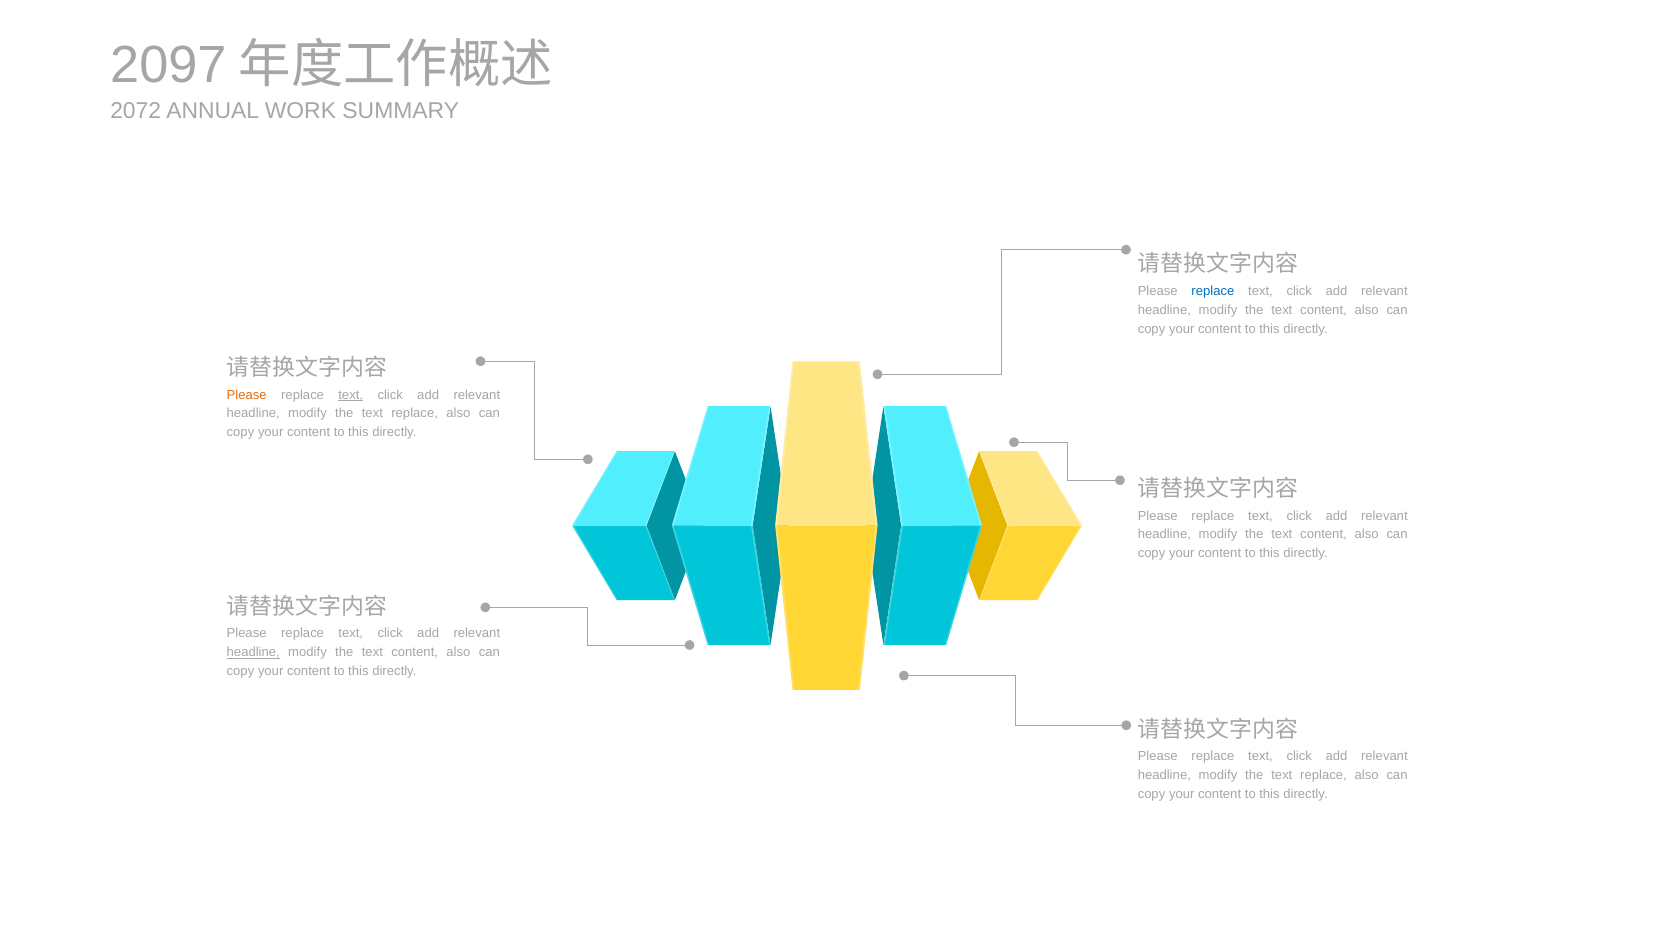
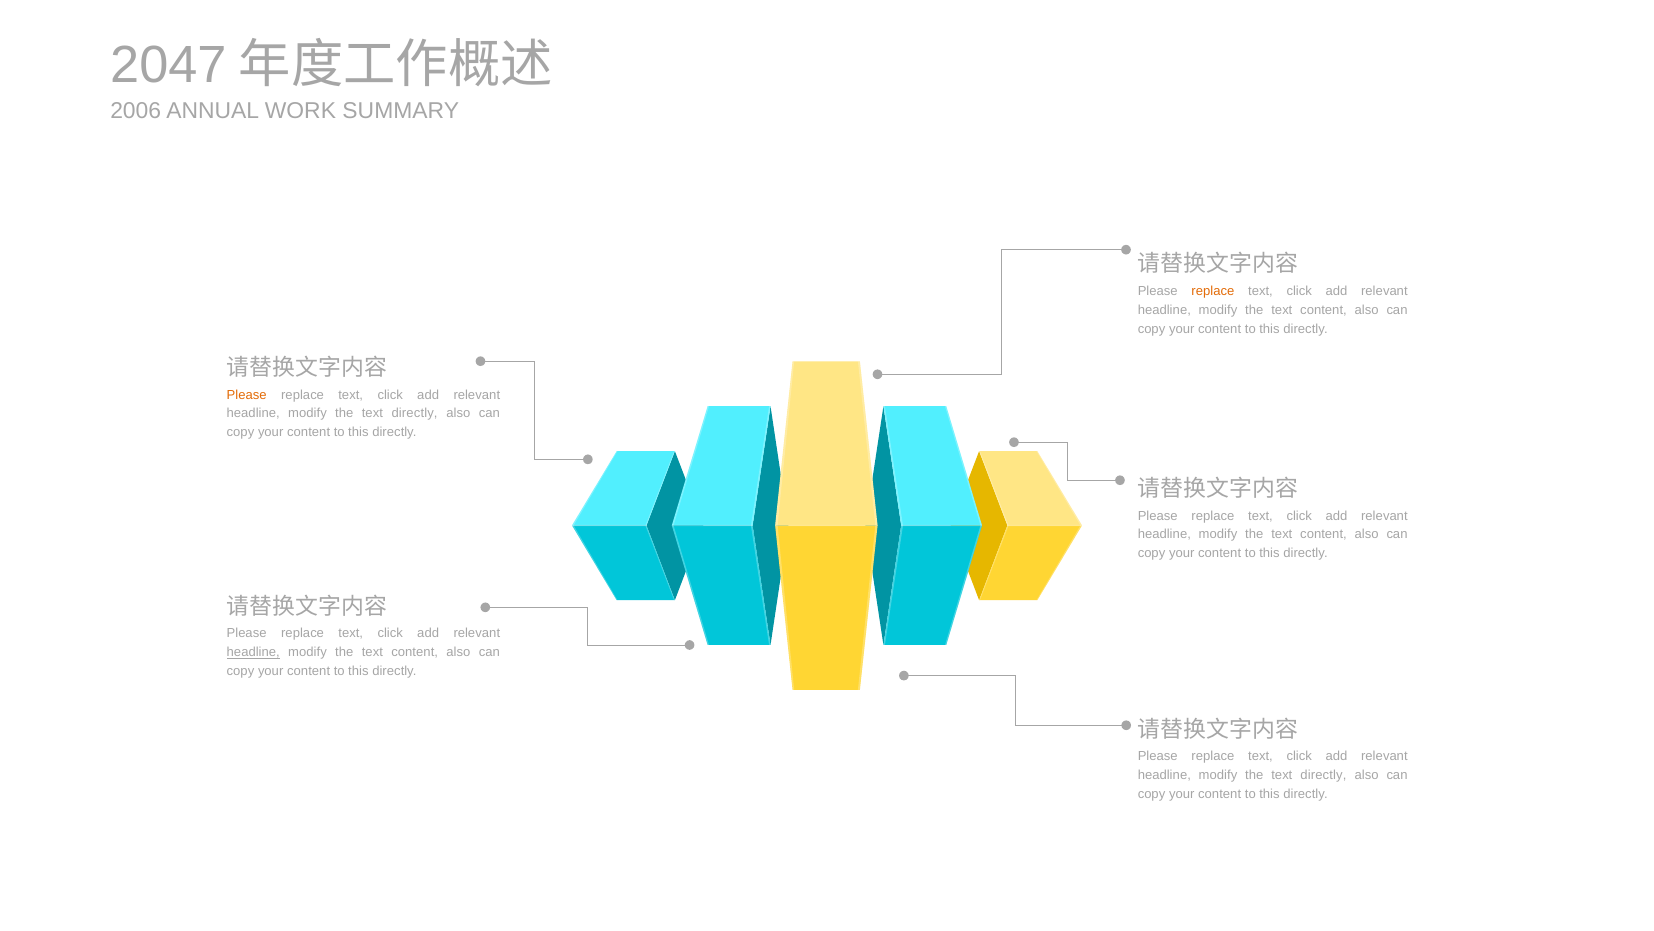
2097: 2097 -> 2047 (168, 65)
2072: 2072 -> 2006 (136, 111)
replace colour: blue -> orange (1213, 291)
text underline: present -> none (351, 394)
replace: replace -> directly (415, 413)
replace: replace -> directly (1323, 775)
